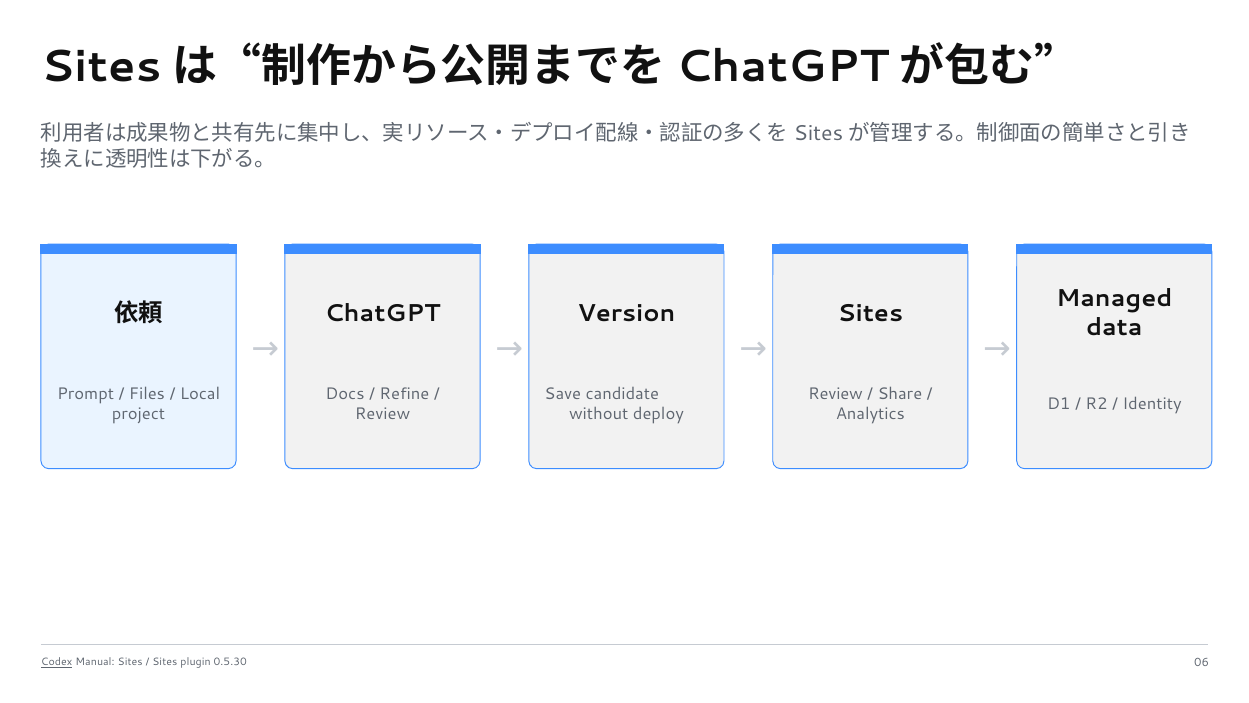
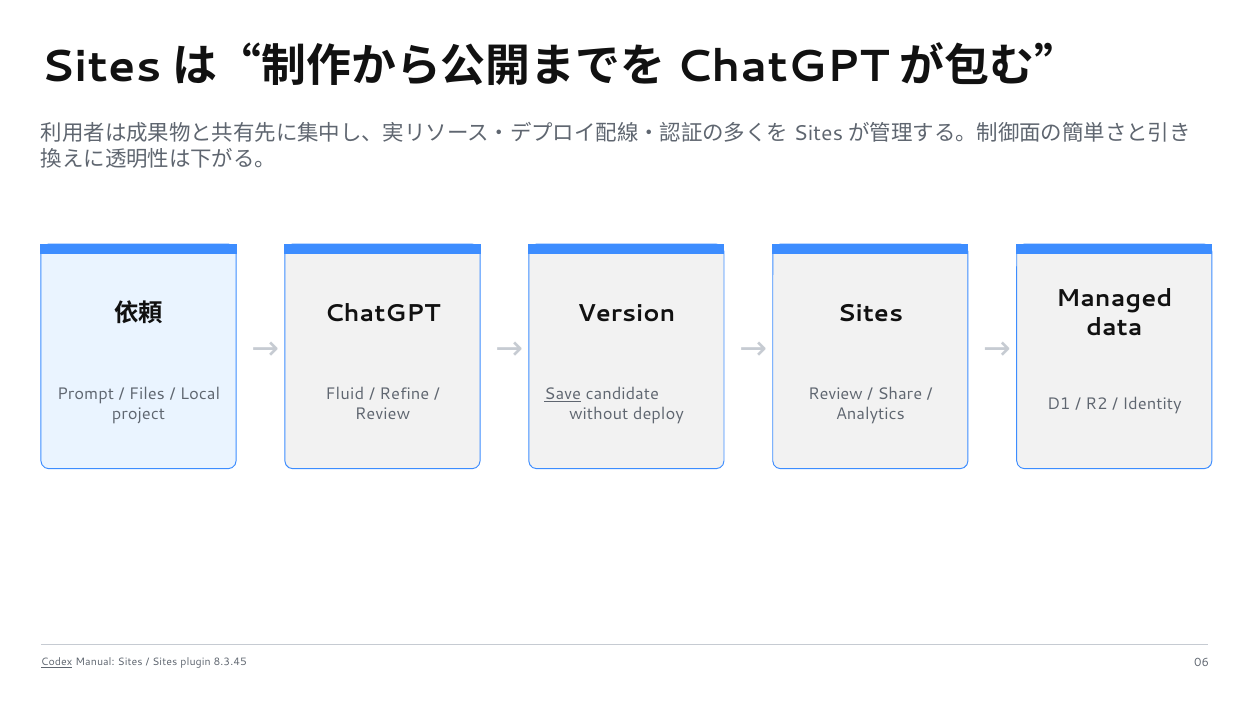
Docs: Docs -> Fluid (345, 394)
Save underline: none -> present (563, 394)
0.5.30: 0.5.30 -> 8.3.45 (230, 662)
